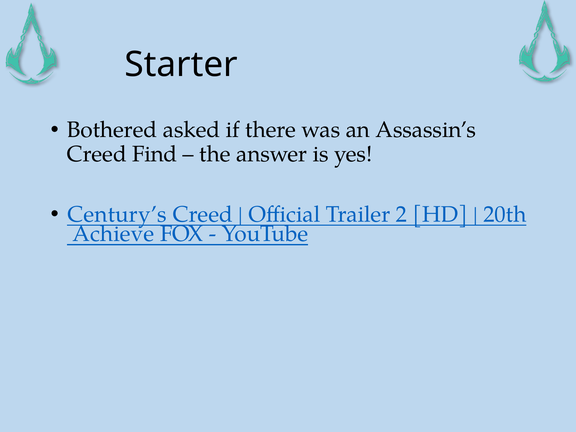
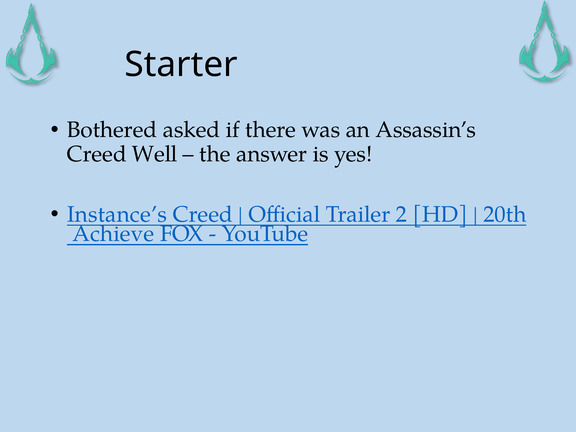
Find: Find -> Well (155, 154)
Century’s: Century’s -> Instance’s (117, 214)
